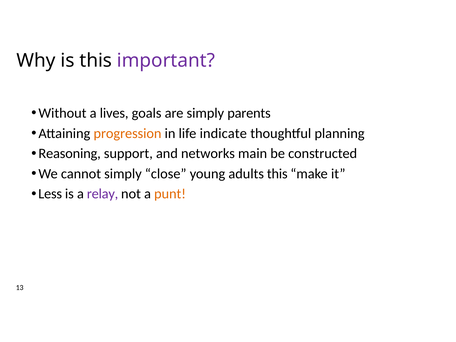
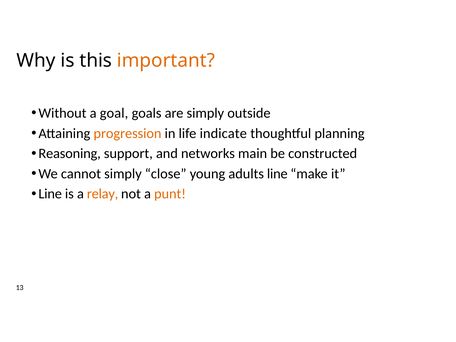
important colour: purple -> orange (166, 61)
lives: lives -> goal (114, 113)
parents: parents -> outside (249, 113)
adults this: this -> line (277, 174)
Less: Less -> Line (50, 194)
relay colour: purple -> orange (103, 194)
